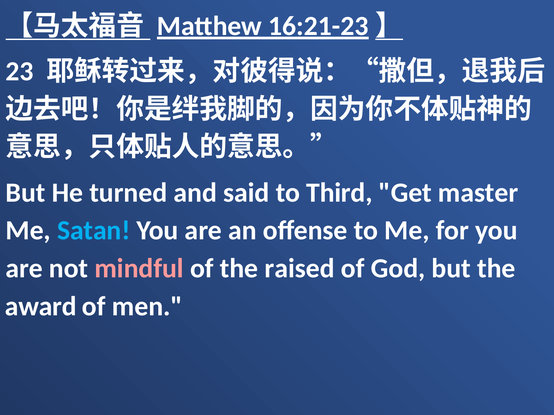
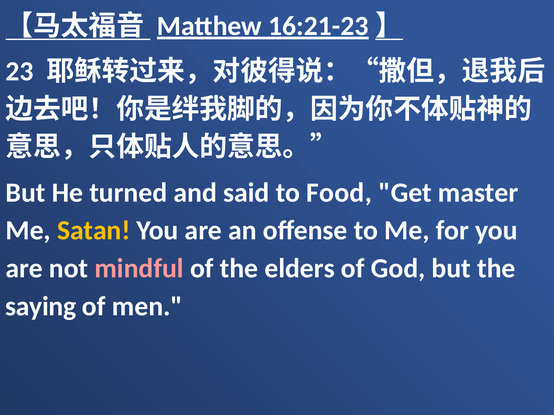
Third: Third -> Food (339, 193)
Satan colour: light blue -> yellow (94, 231)
raised: raised -> elders (300, 269)
award: award -> saying (41, 307)
